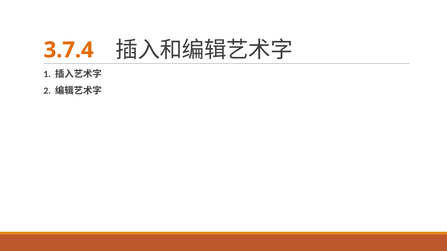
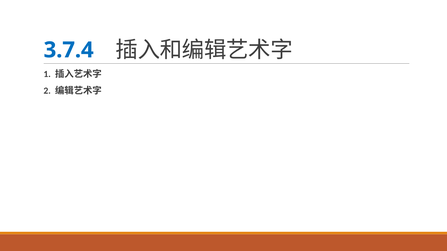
3.7.4 colour: orange -> blue (69, 50)
